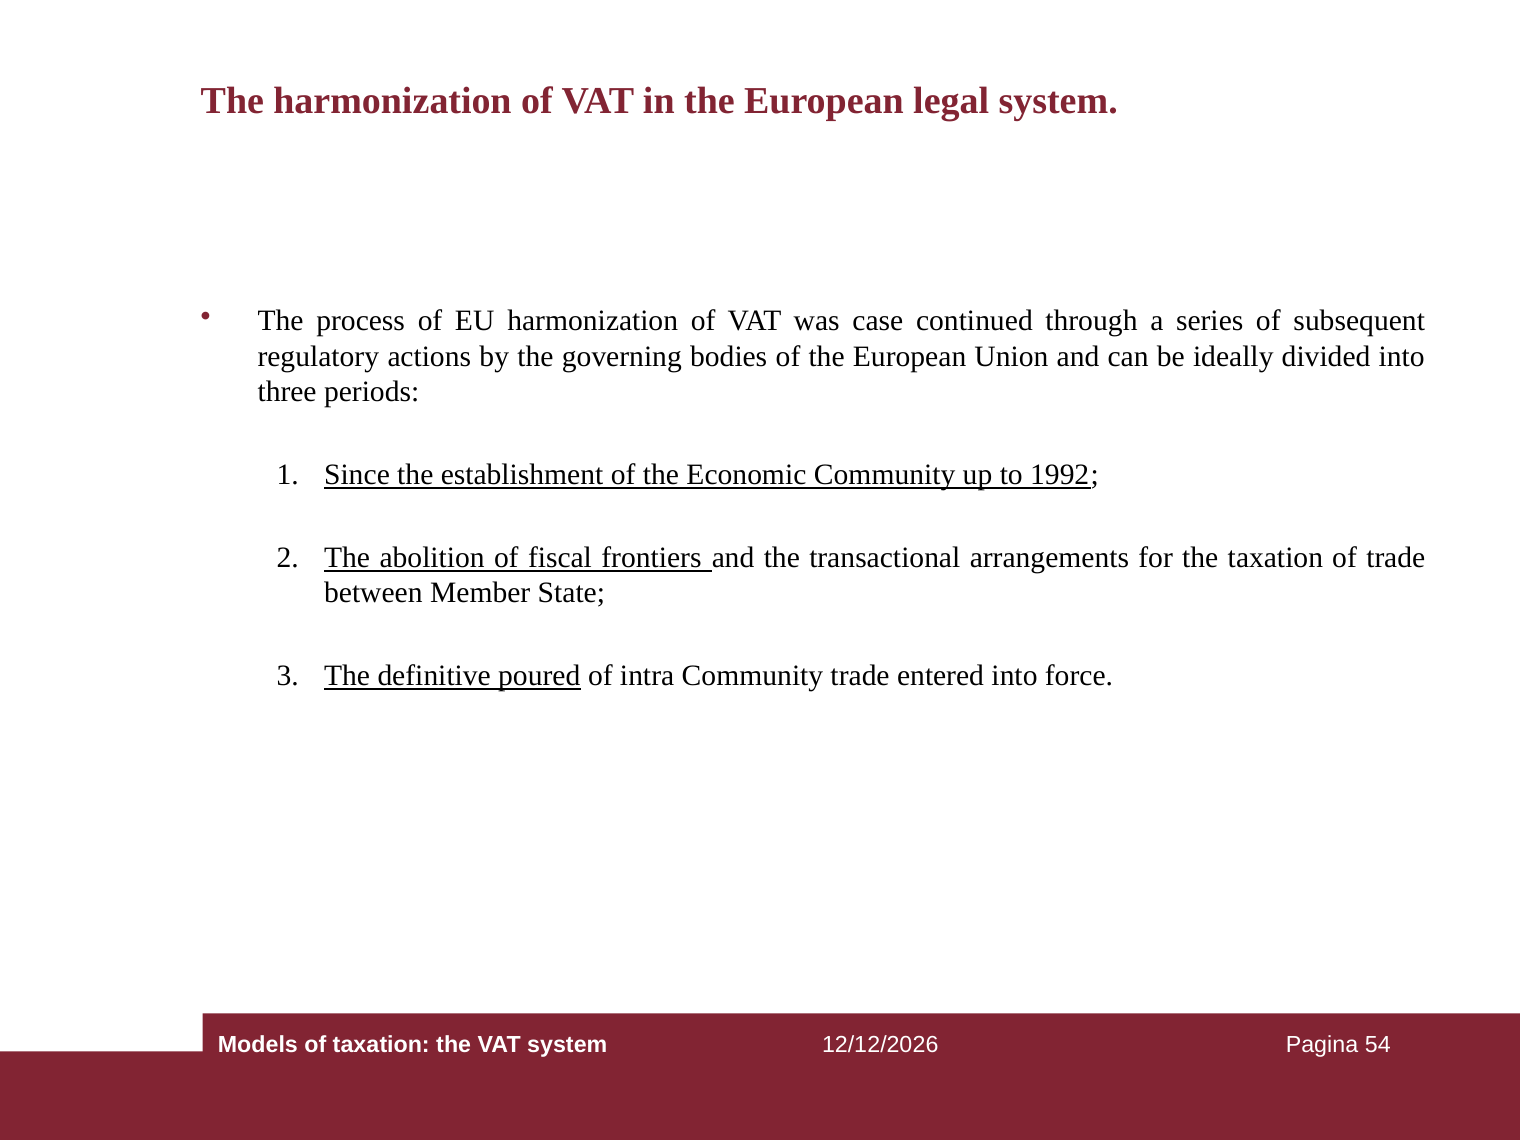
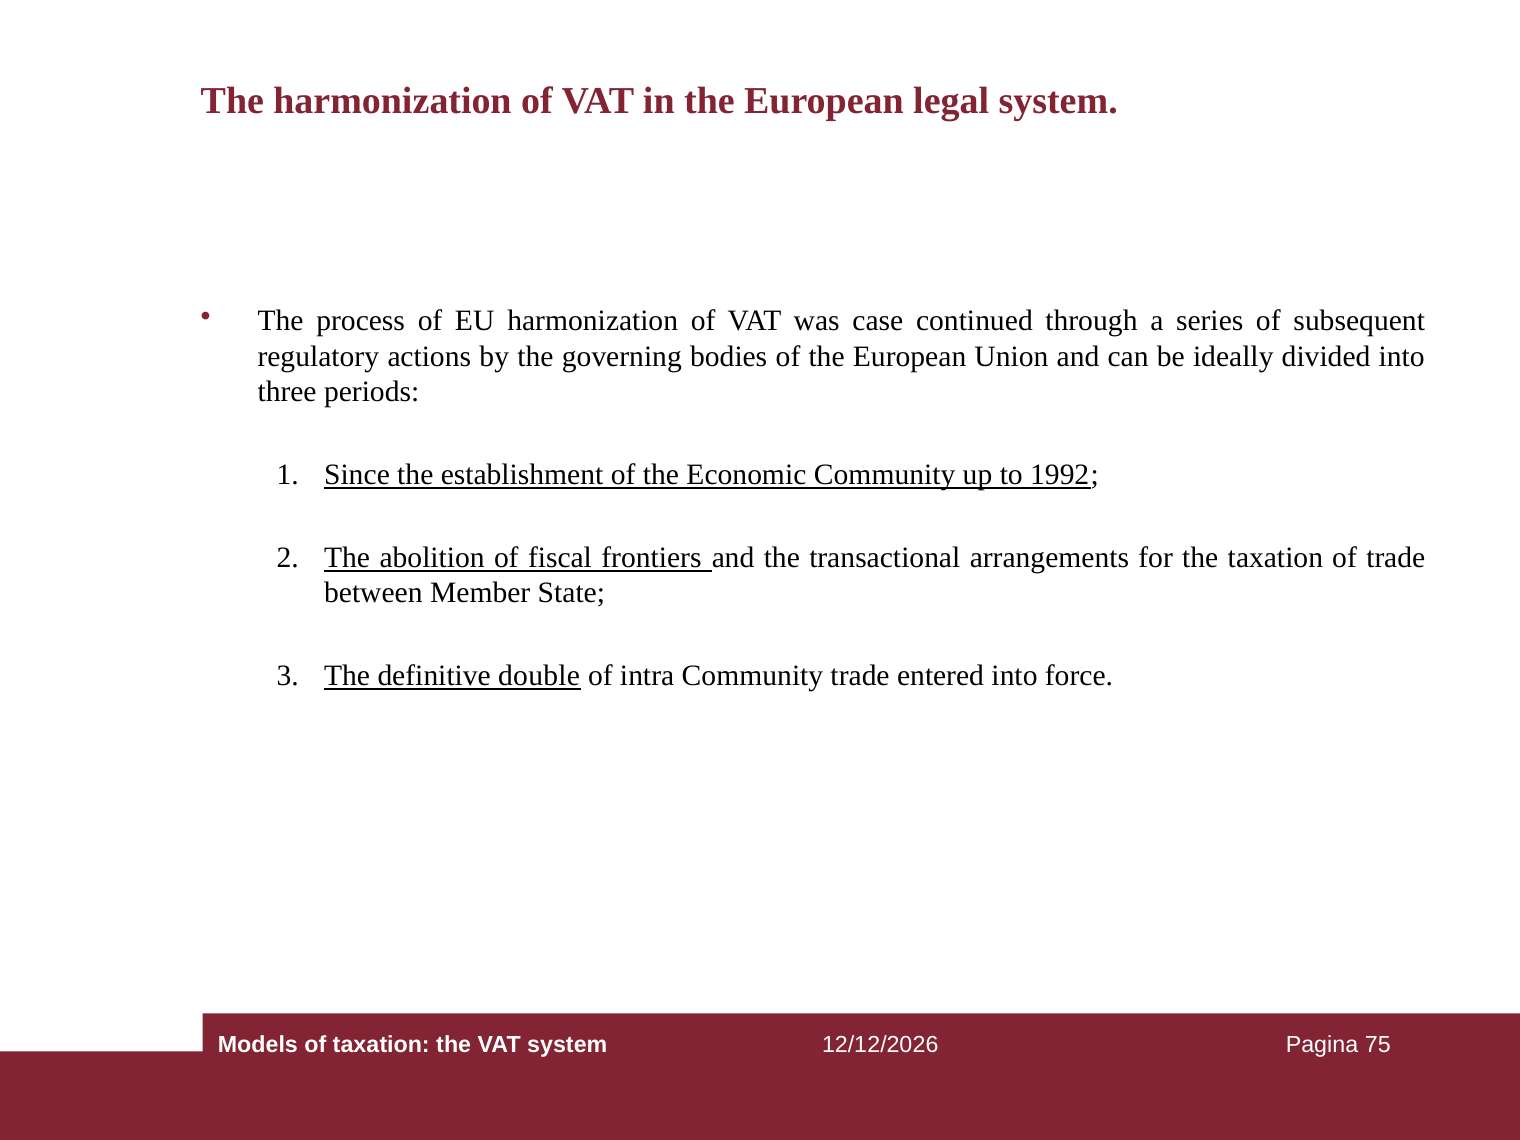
poured: poured -> double (539, 676)
54: 54 -> 75 (1378, 1045)
